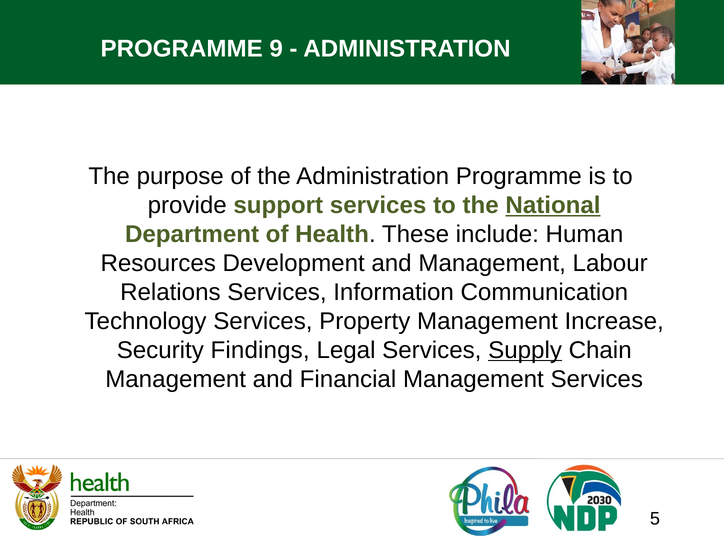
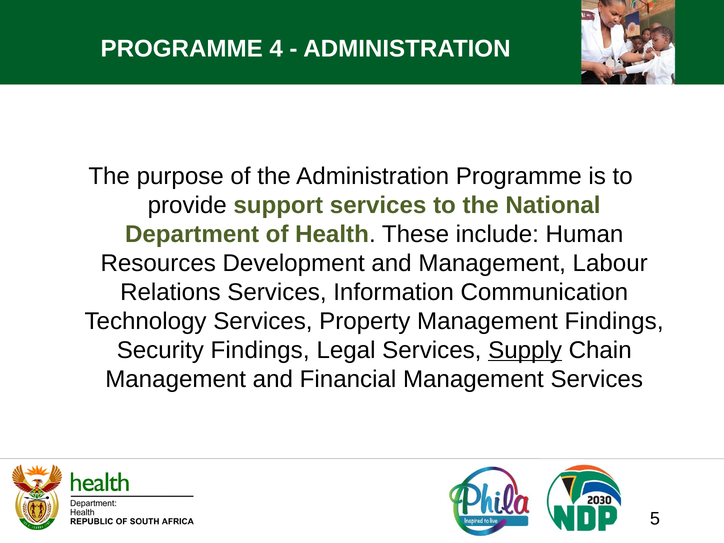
9: 9 -> 4 (276, 49)
National underline: present -> none (553, 205)
Management Increase: Increase -> Findings (614, 321)
